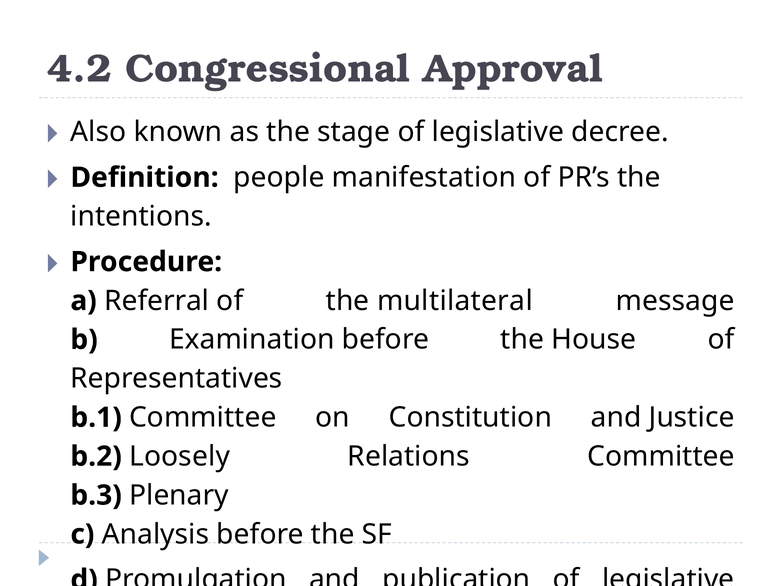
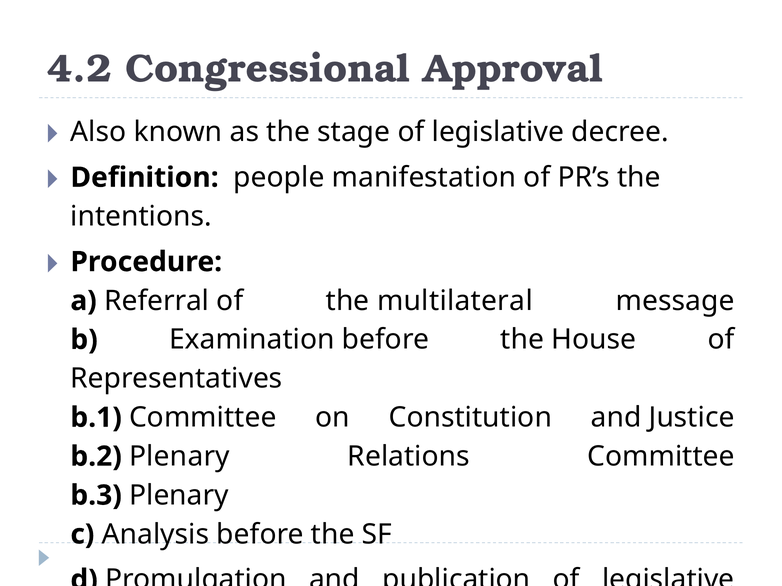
b.2 Loosely: Loosely -> Plenary (180, 457)
